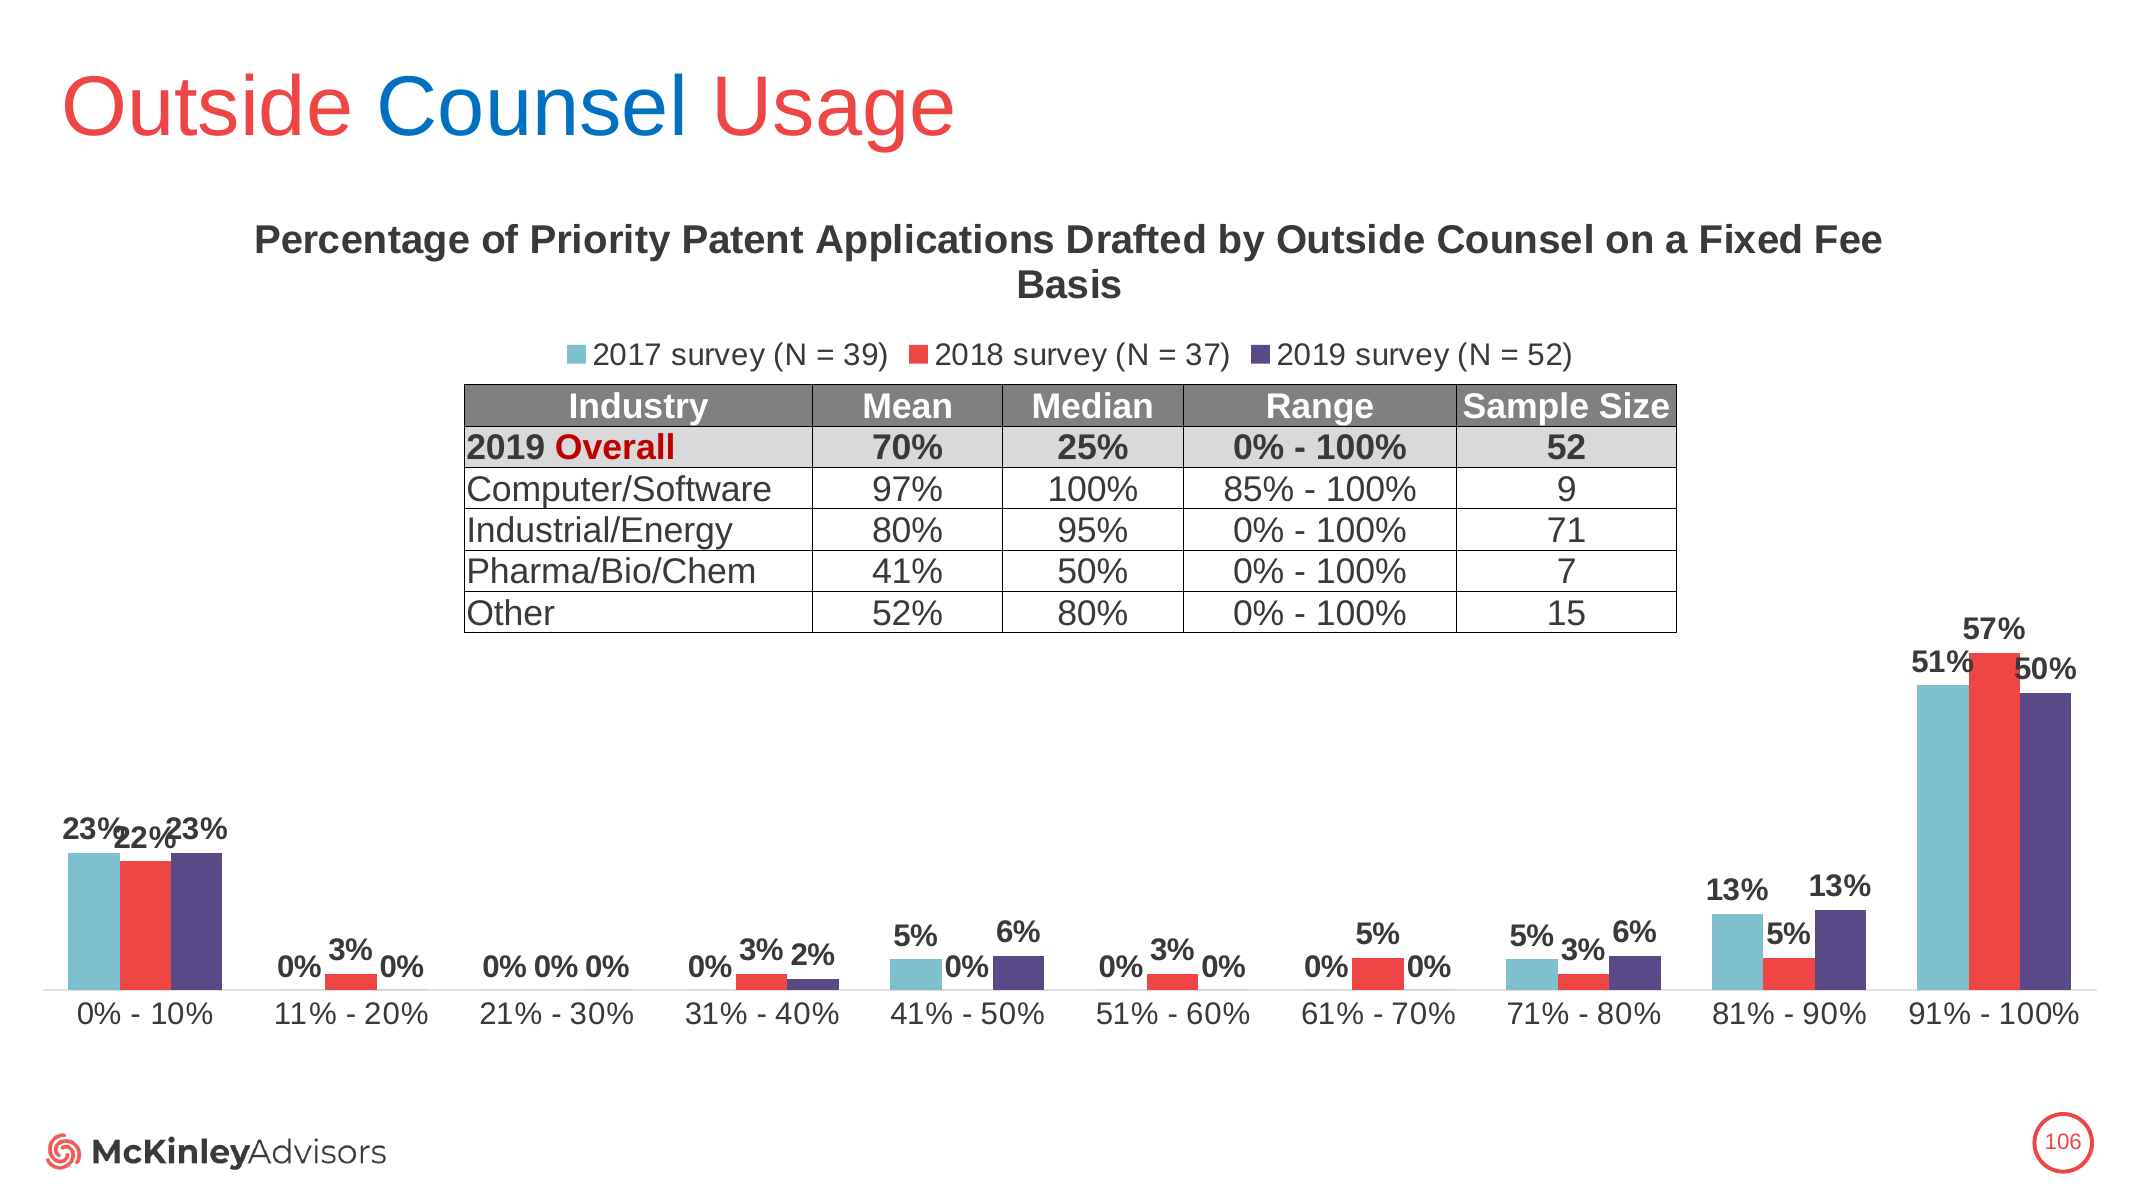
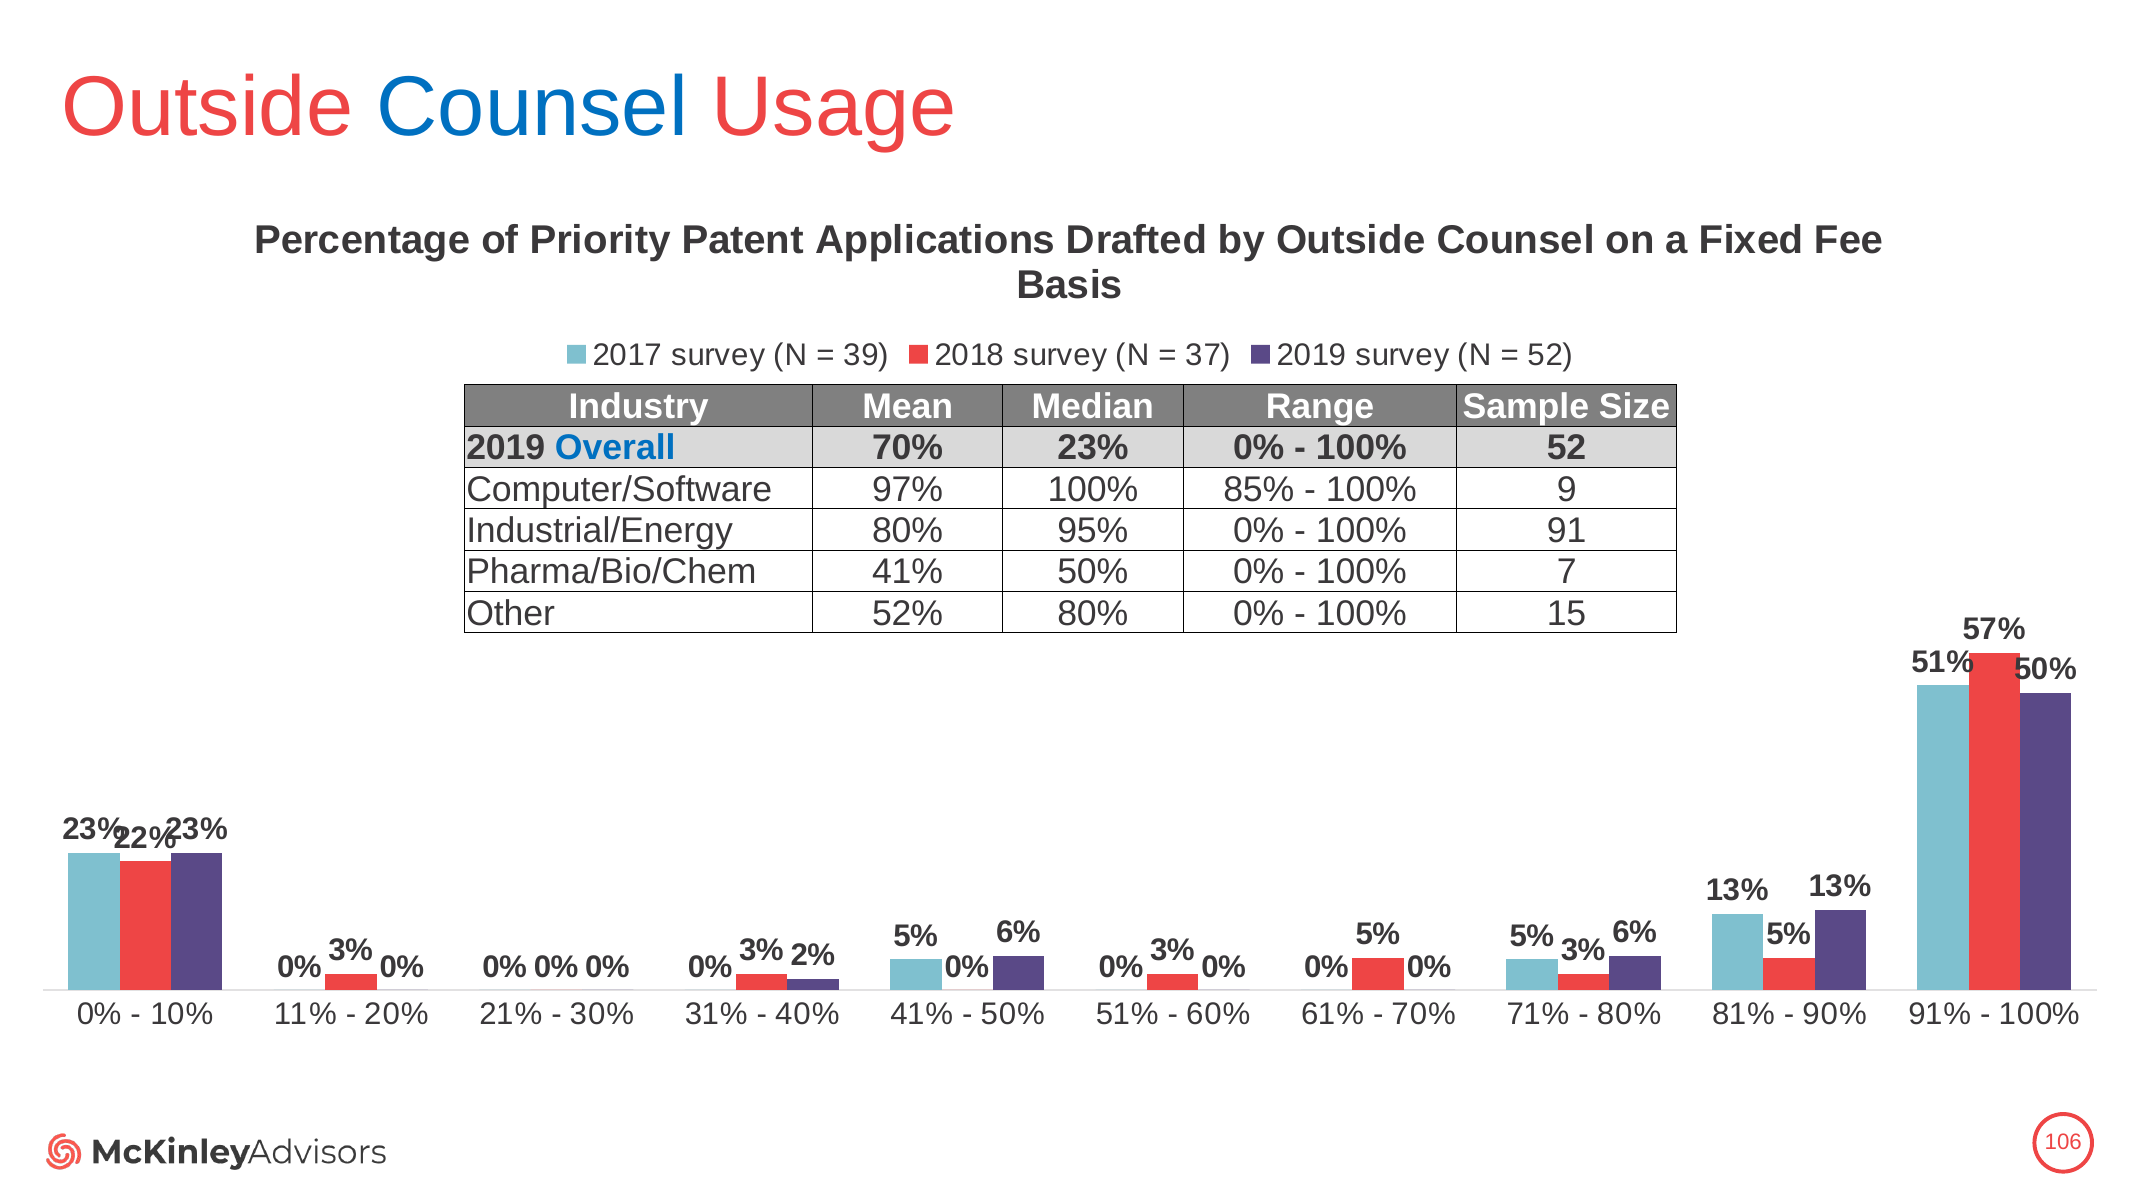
Overall colour: red -> blue (615, 448)
70% 25%: 25% -> 23% (1093, 448)
71: 71 -> 91 (1567, 531)
